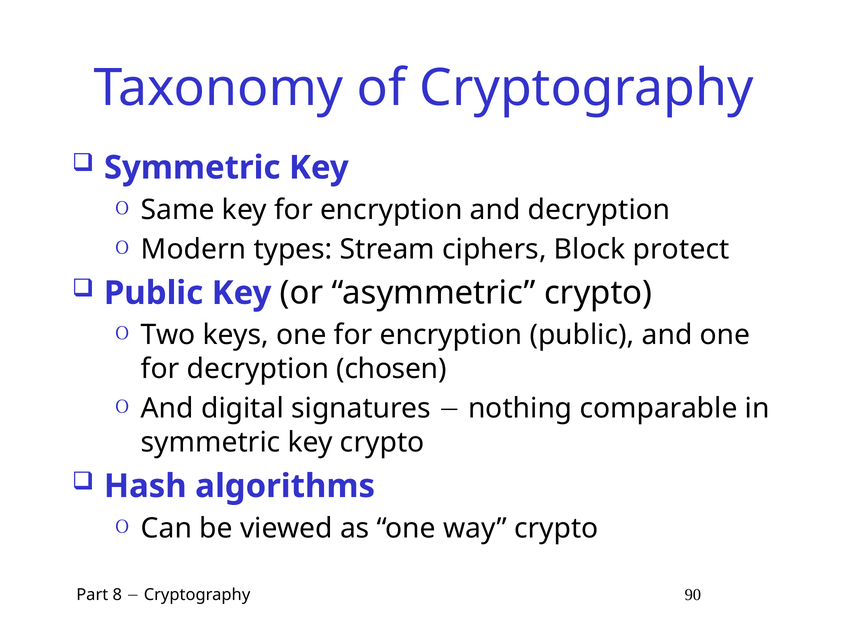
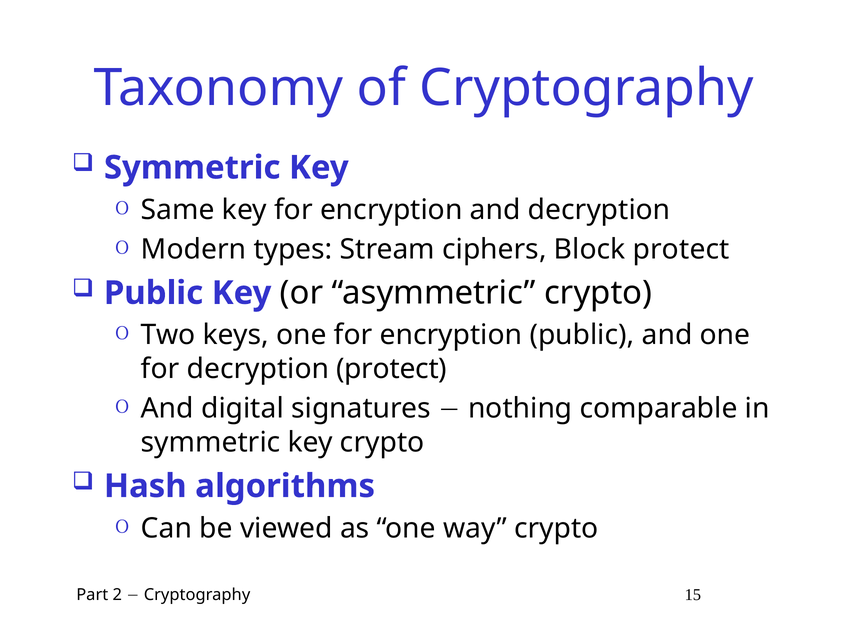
decryption chosen: chosen -> protect (392, 369)
8: 8 -> 2 (117, 595)
90: 90 -> 15 (693, 595)
